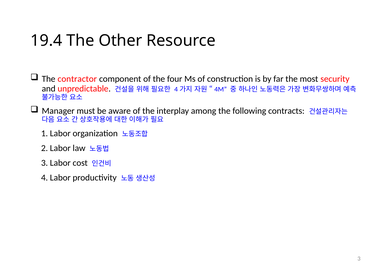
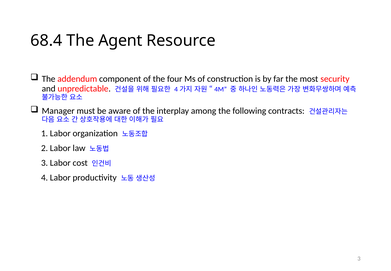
19.4: 19.4 -> 68.4 (46, 40)
Other: Other -> Agent (120, 40)
contractor: contractor -> addendum (77, 79)
